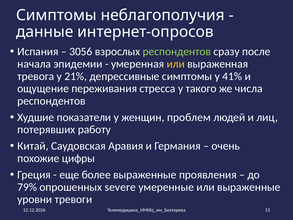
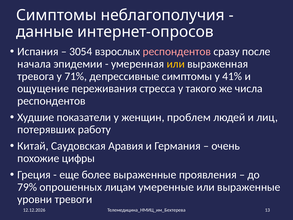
3056: 3056 -> 3054 (81, 52)
респондентов colour: light green -> pink (177, 52)
21%: 21% -> 71% (76, 76)
severe: severe -> лицам (120, 187)
